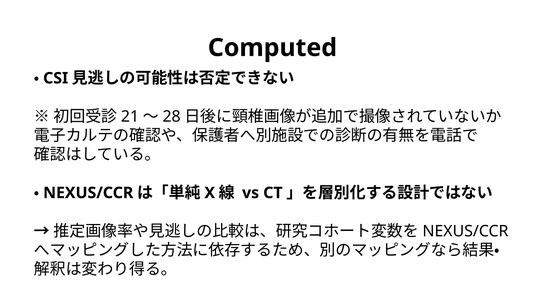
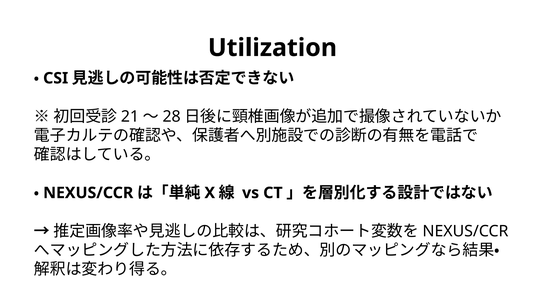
Computed: Computed -> Utilization (272, 48)
